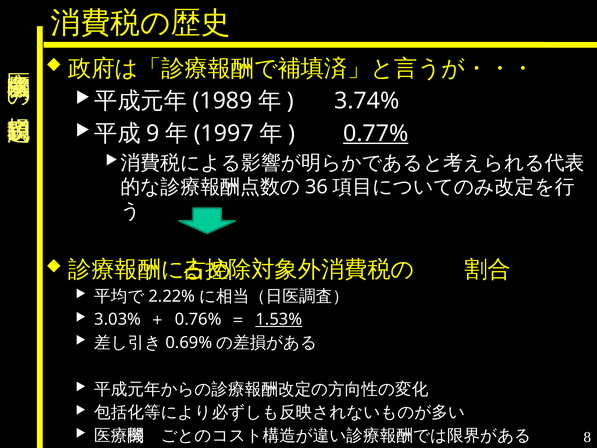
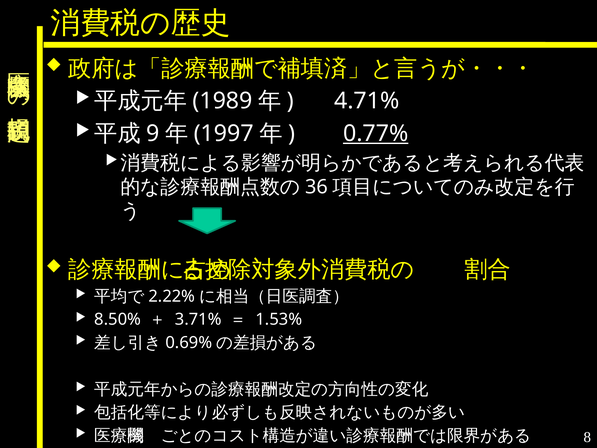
3.74%: 3.74% -> 4.71% (367, 101)
3.03%: 3.03% -> 8.50% (118, 319)
0.76%: 0.76% -> 3.71% (198, 319)
1.53% underline: present -> none (279, 319)
